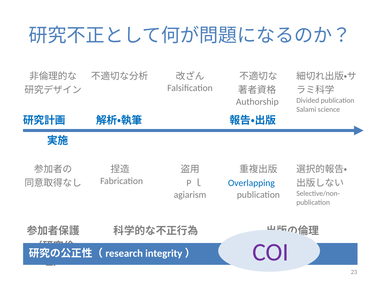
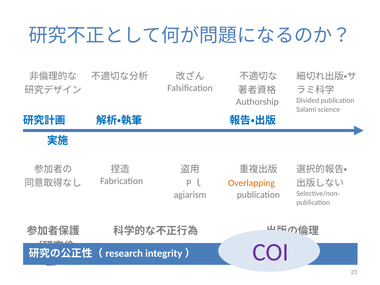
Overlapping colour: blue -> orange (251, 183)
